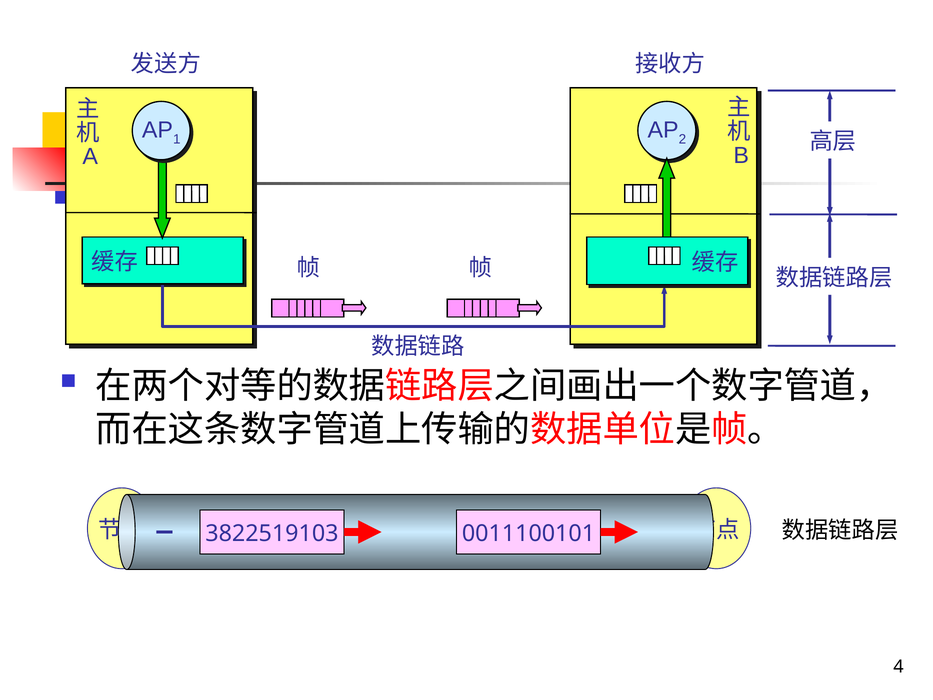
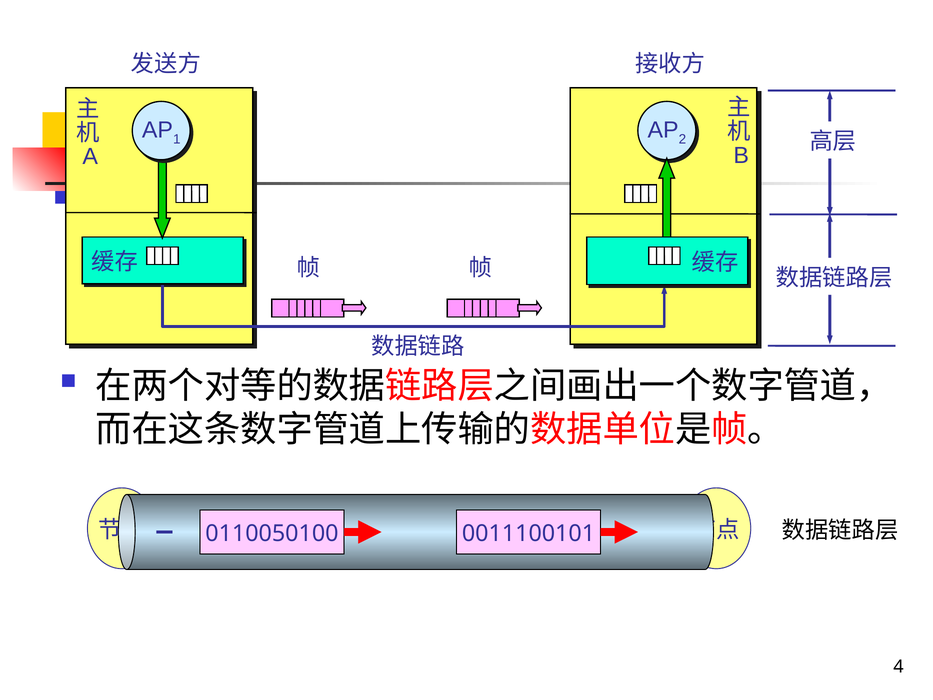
3822519103: 3822519103 -> 0110050100 (272, 533)
